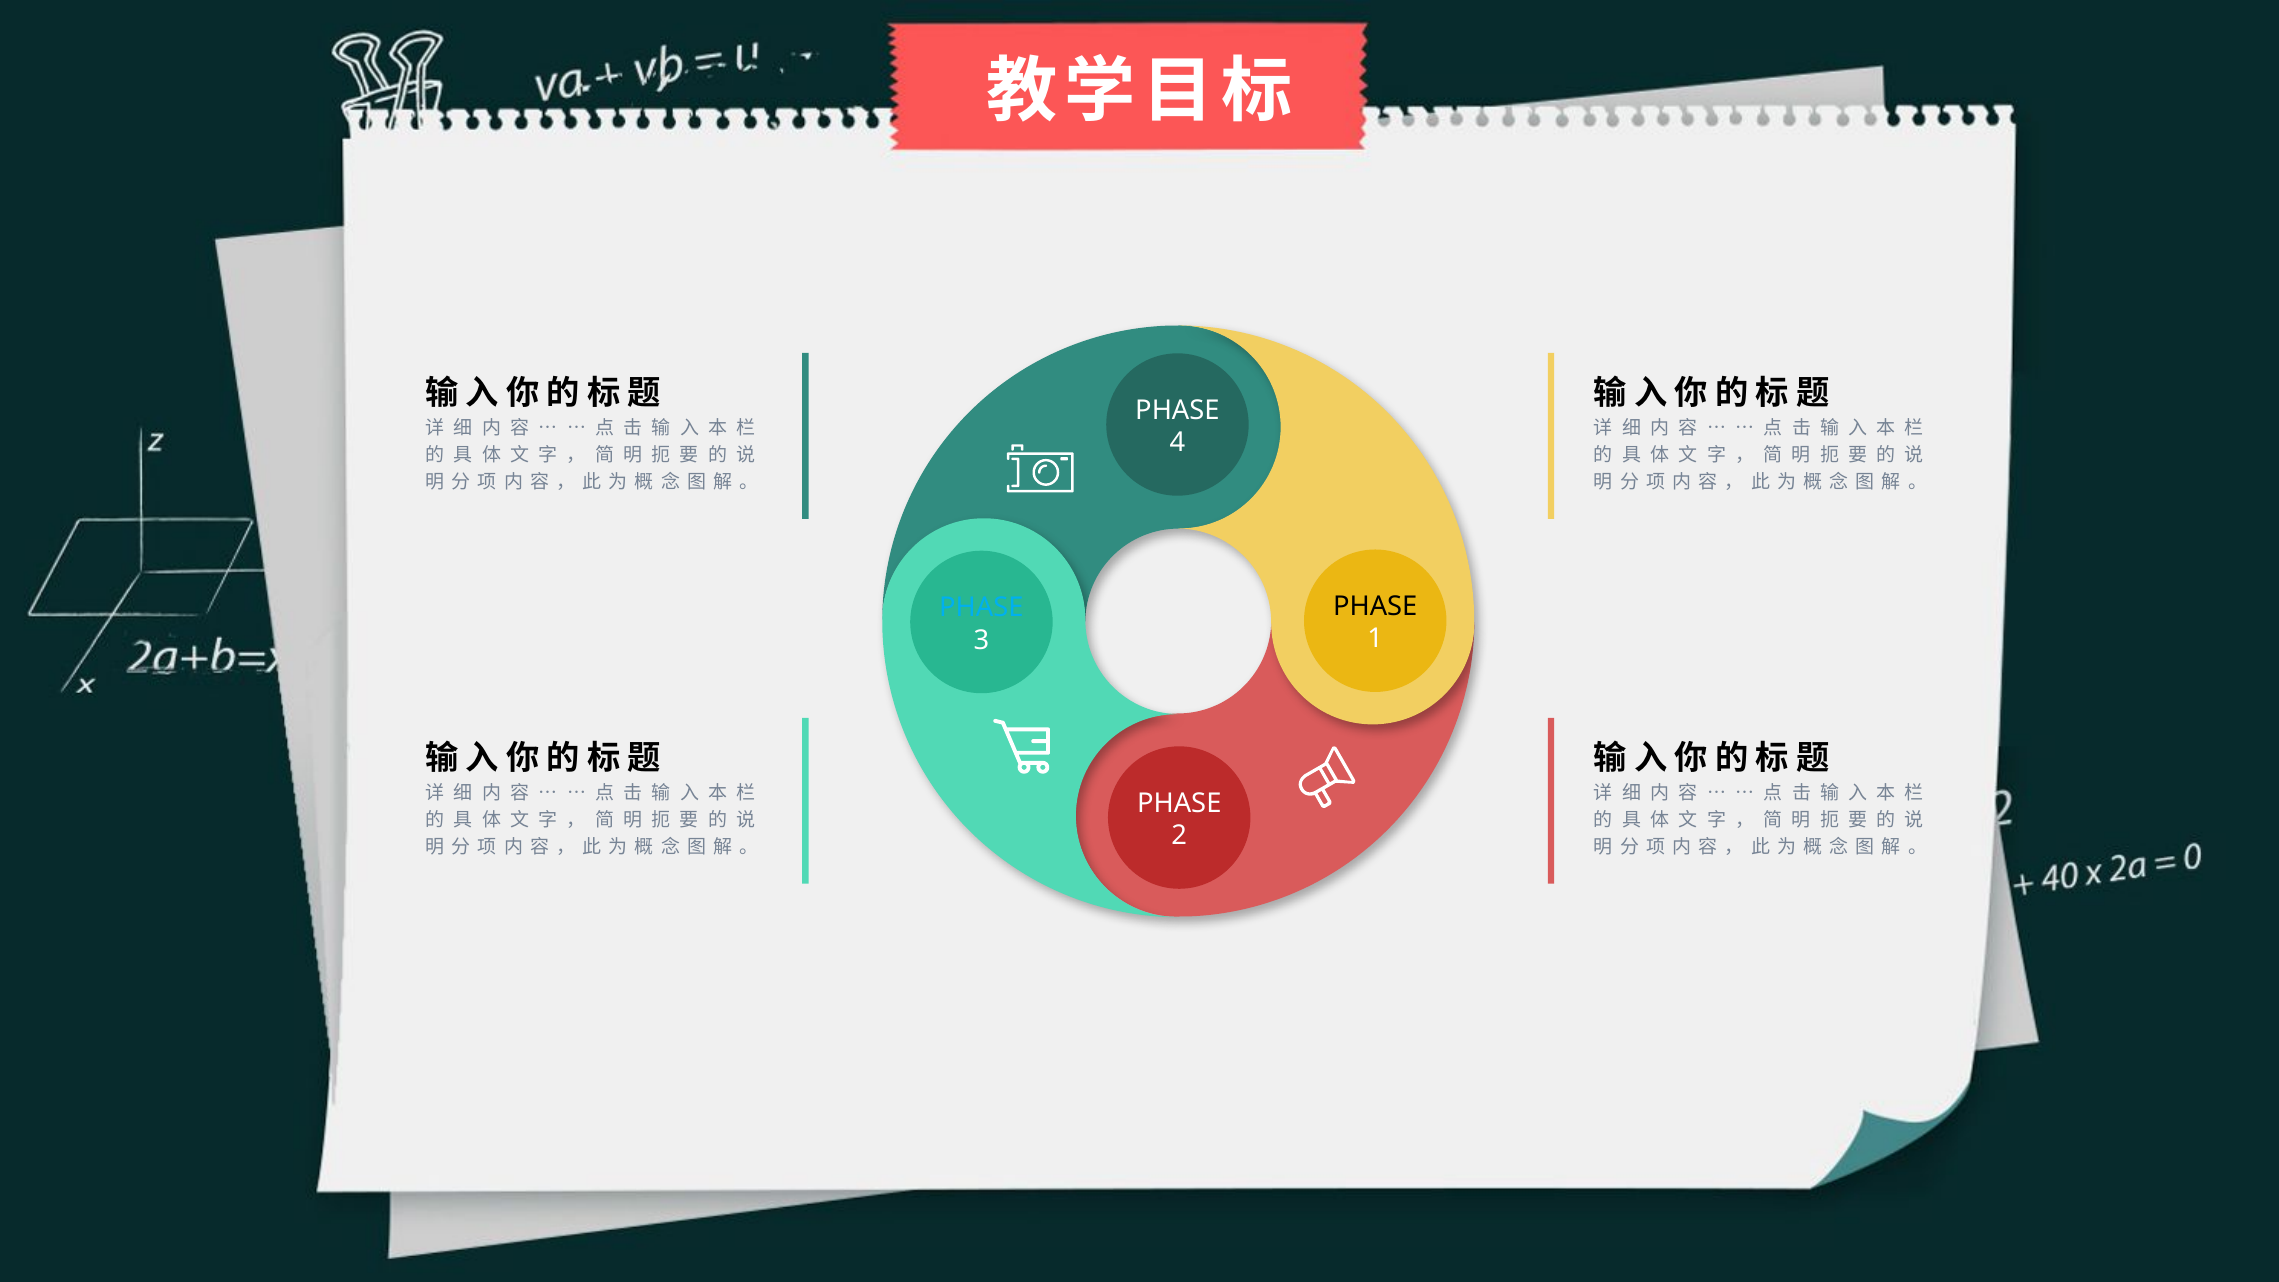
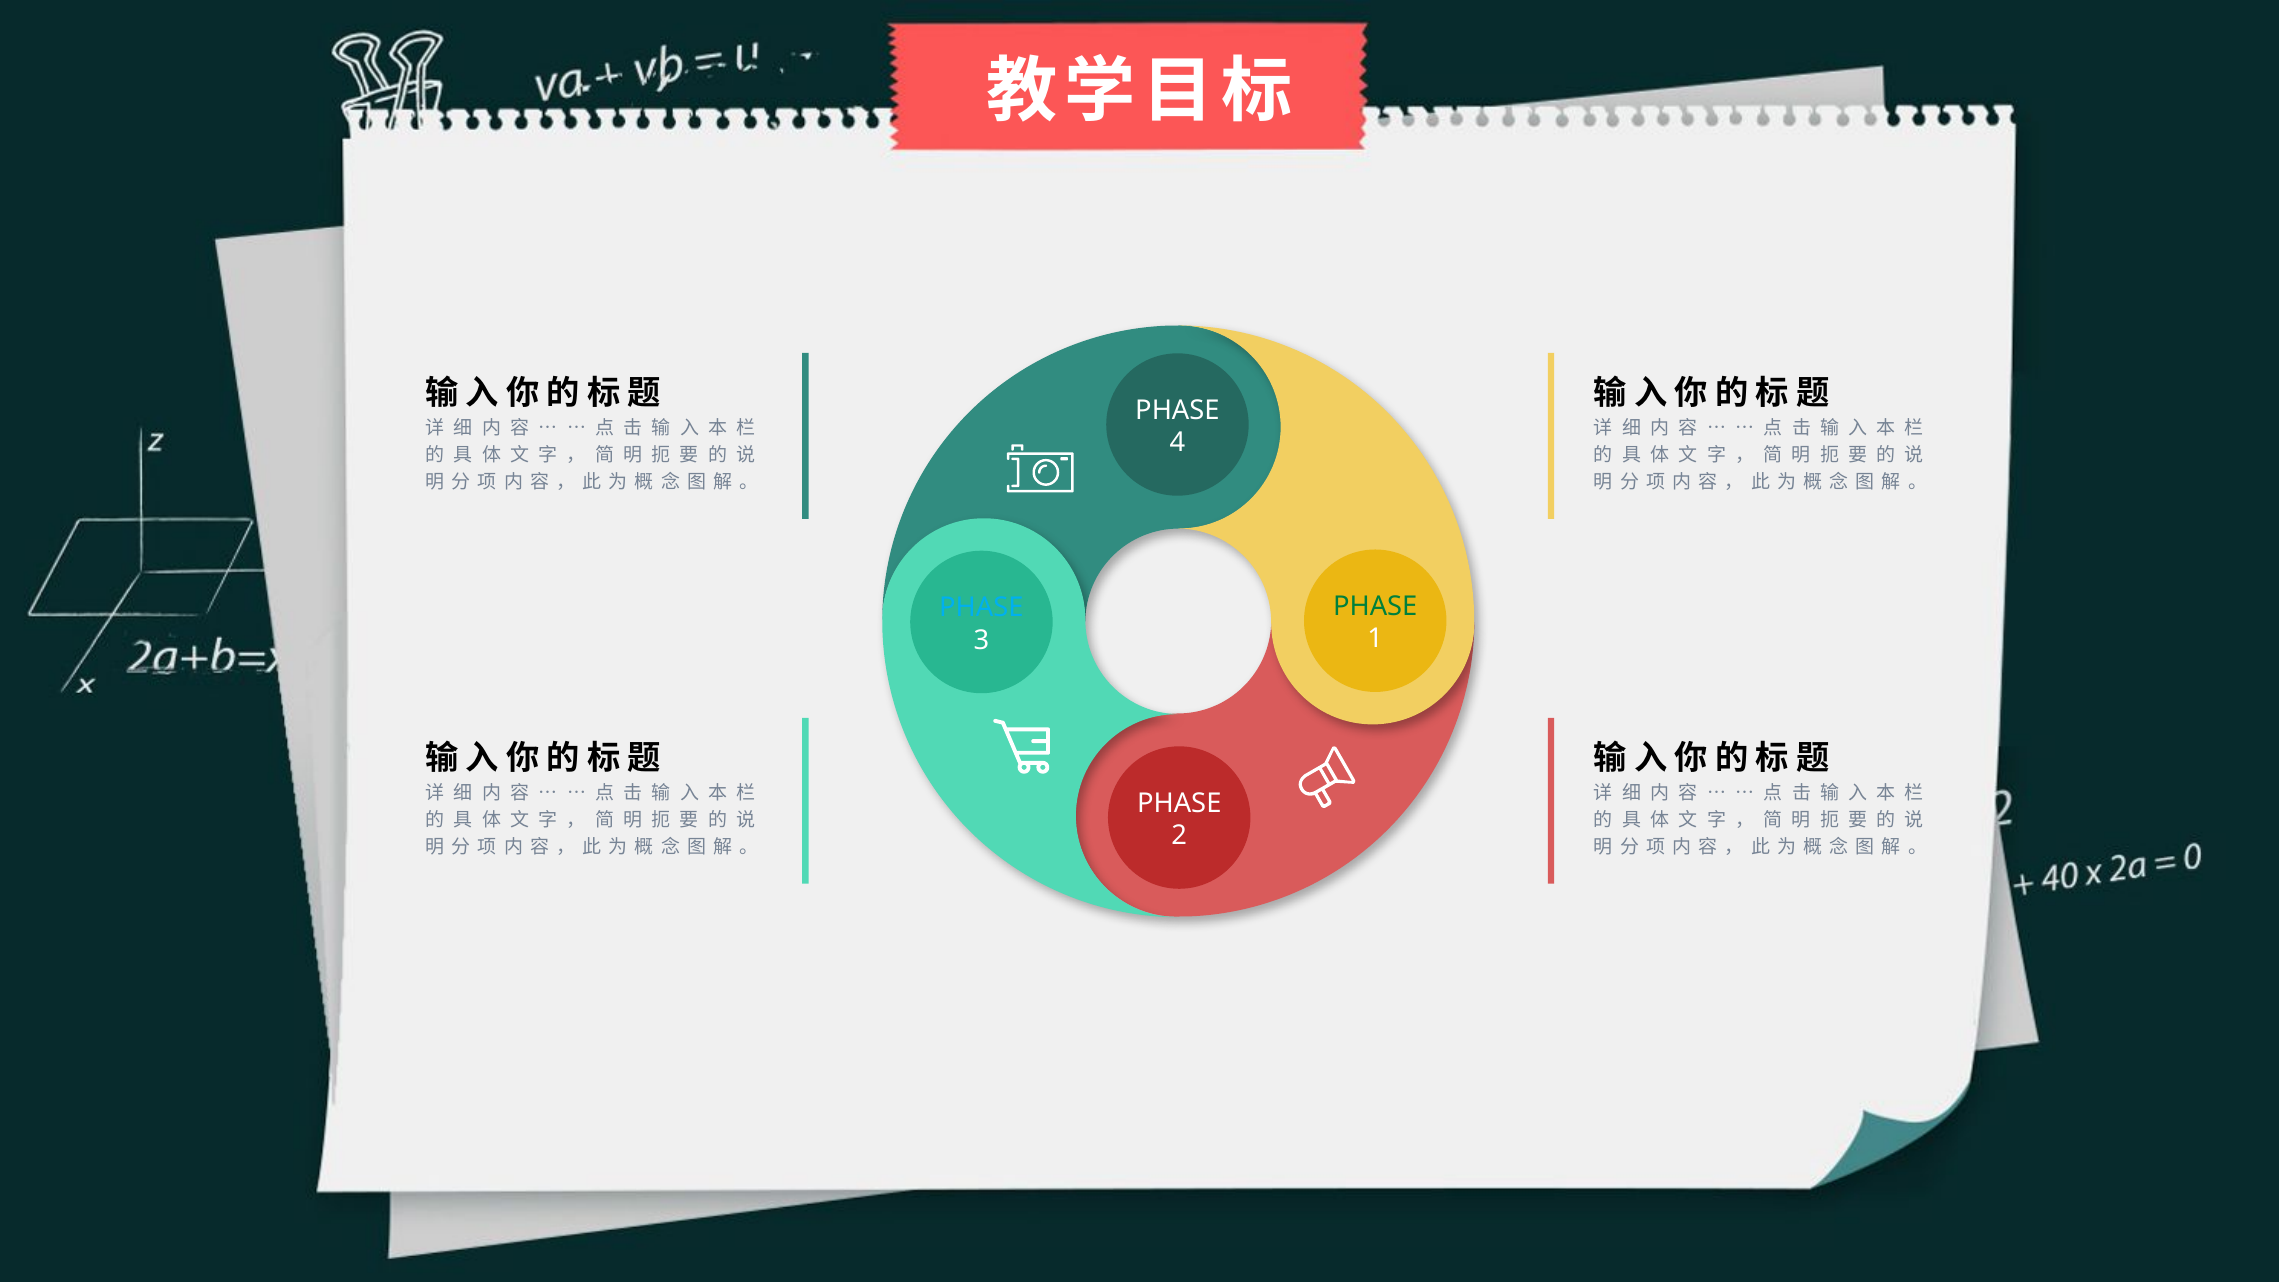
PHASE colour: black -> green (1375, 606)
